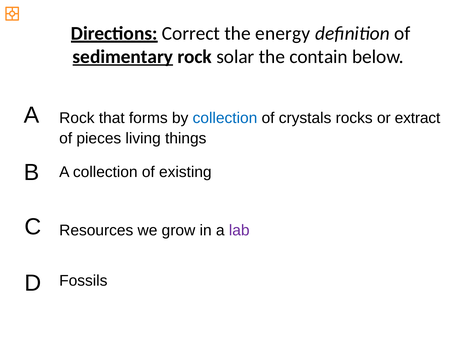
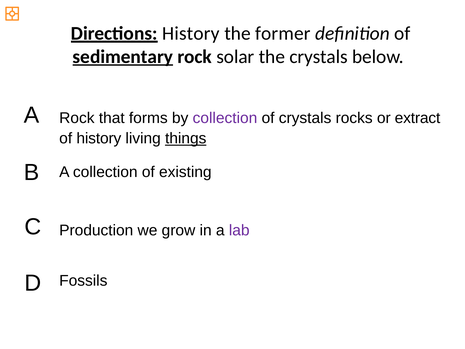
Directions Correct: Correct -> History (191, 33)
energy: energy -> former (283, 33)
the contain: contain -> crystals (319, 57)
collection colour: blue -> purple (225, 118)
of pieces: pieces -> history (99, 138)
things underline: none -> present (186, 138)
Resources: Resources -> Production (96, 230)
